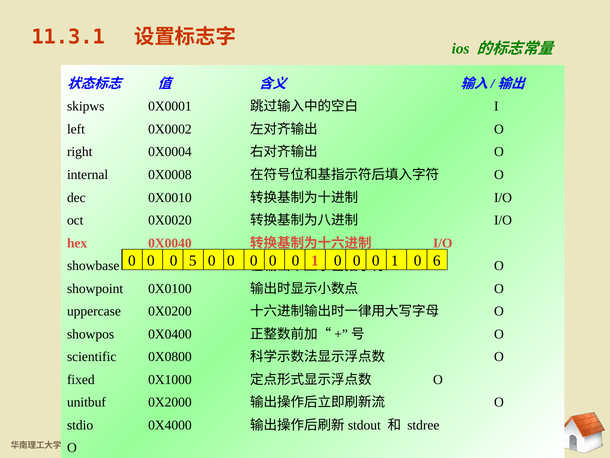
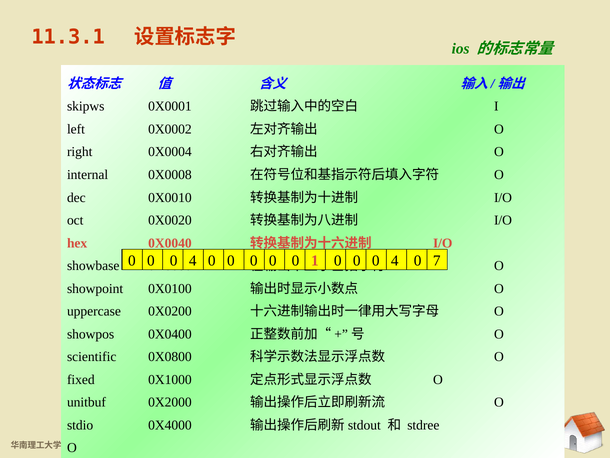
5: 5 -> 4 (193, 260)
1: 1 -> 4 (395, 260)
6: 6 -> 7 (437, 260)
